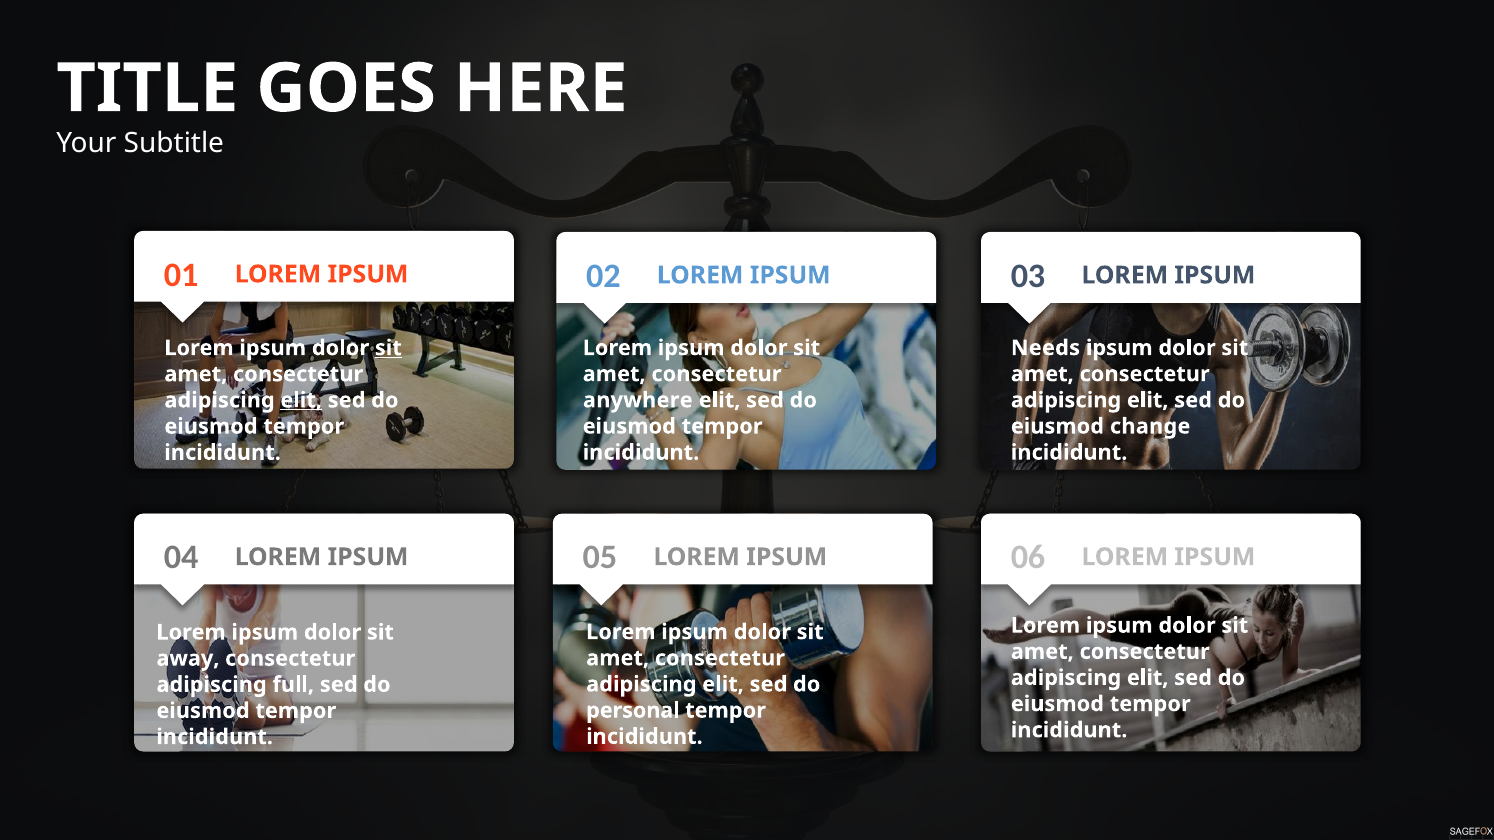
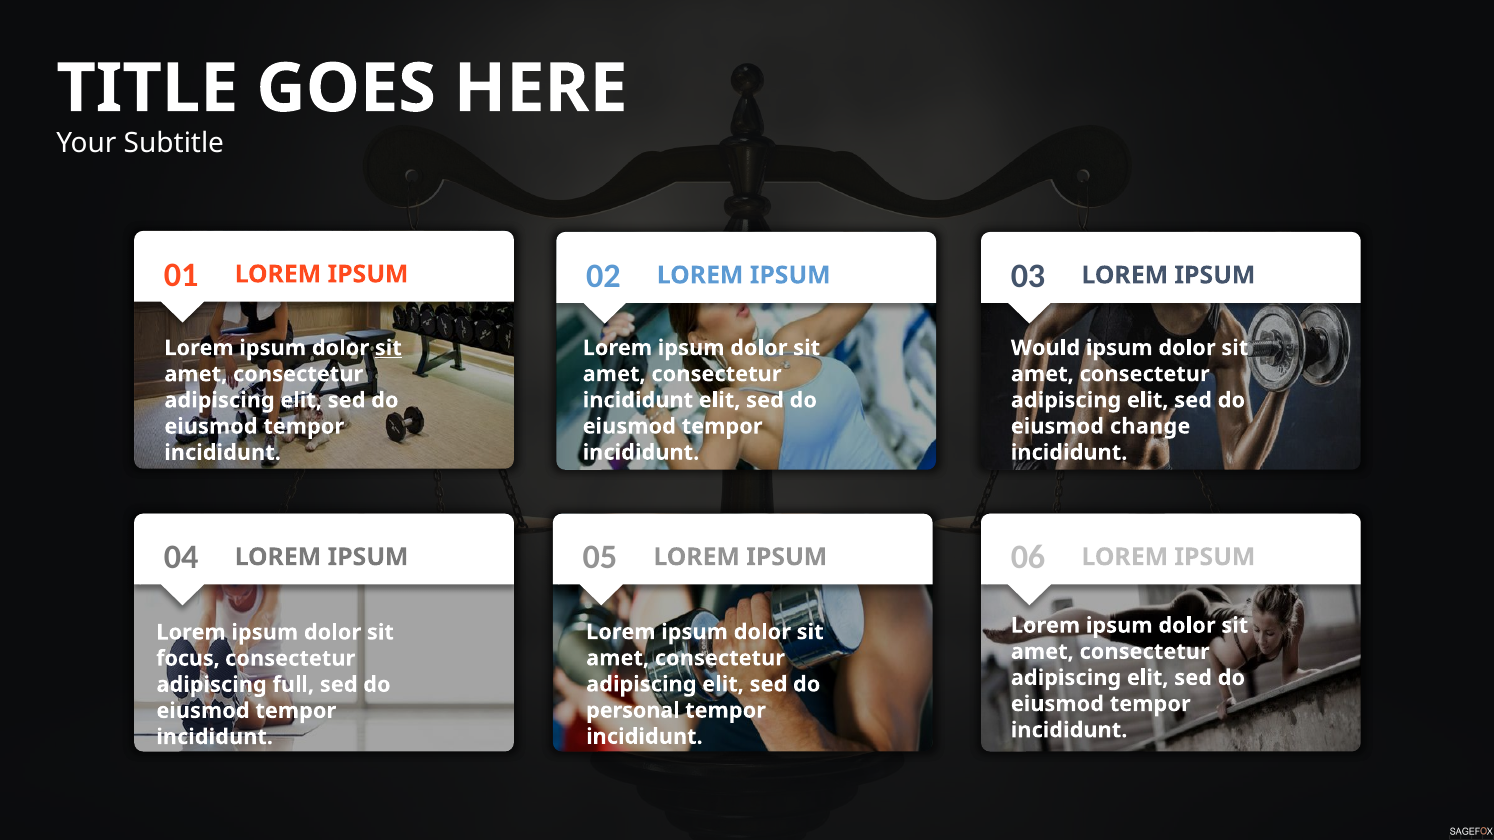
Needs: Needs -> Would (1045, 348)
anywhere: anywhere -> incididunt (638, 400)
elit underline: present -> none (301, 400)
away: away -> focus (188, 659)
